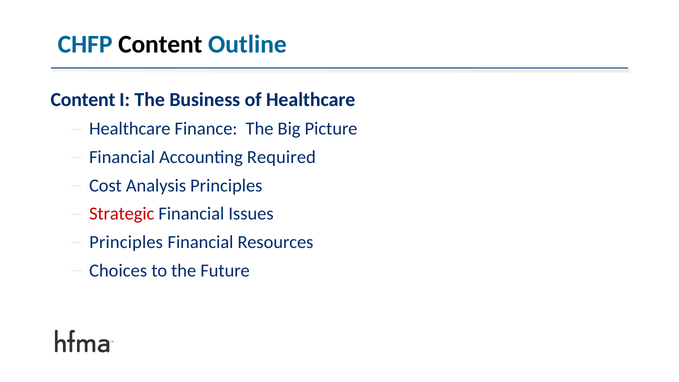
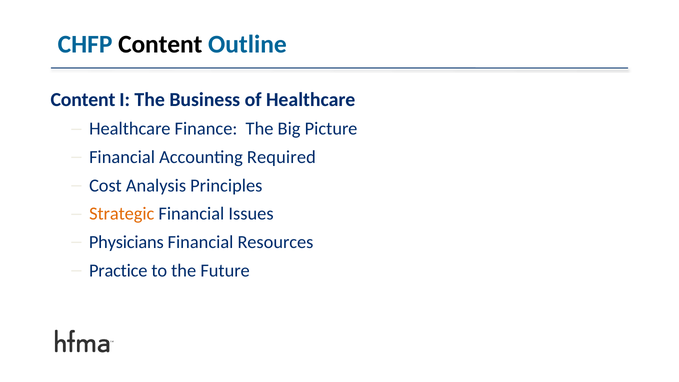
Strategic colour: red -> orange (122, 214)
Principles: Principles -> Physicians (126, 242)
Choices: Choices -> Practice (118, 270)
